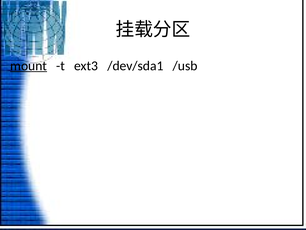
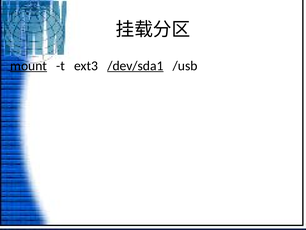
/dev/sda1 underline: none -> present (135, 66)
